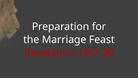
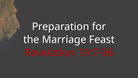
19:7-30: 19:7-30 -> 19:7-96 (96, 52)
